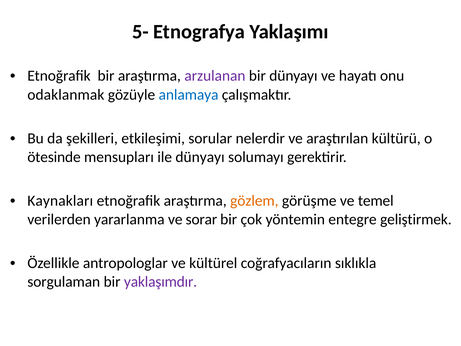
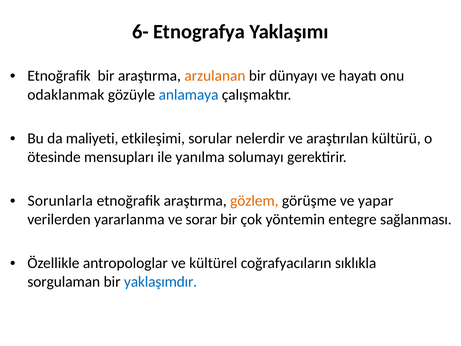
5-: 5- -> 6- (140, 32)
arzulanan colour: purple -> orange (215, 76)
şekilleri: şekilleri -> maliyeti (92, 138)
ile dünyayı: dünyayı -> yanılma (200, 157)
Kaynakları: Kaynakları -> Sorunlarla (60, 201)
temel: temel -> yapar (376, 201)
geliştirmek: geliştirmek -> sağlanması (416, 219)
yaklaşımdır colour: purple -> blue (161, 282)
